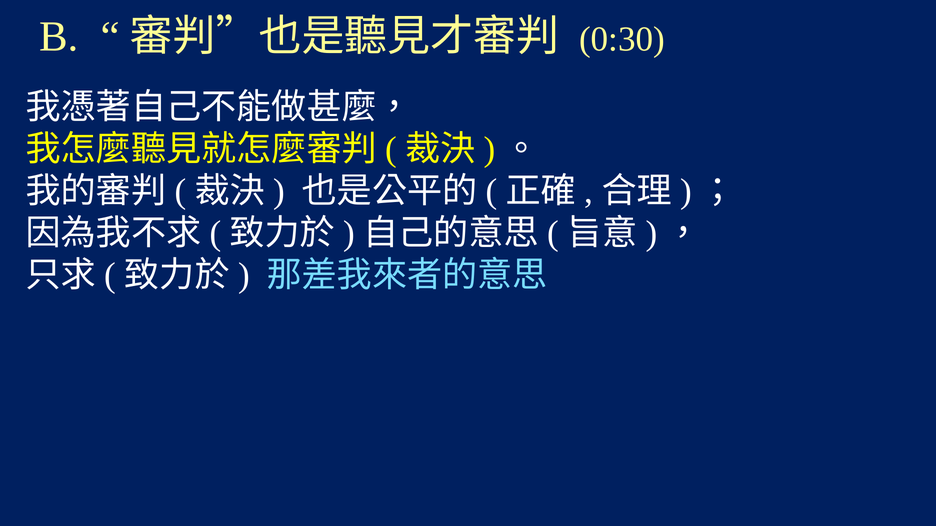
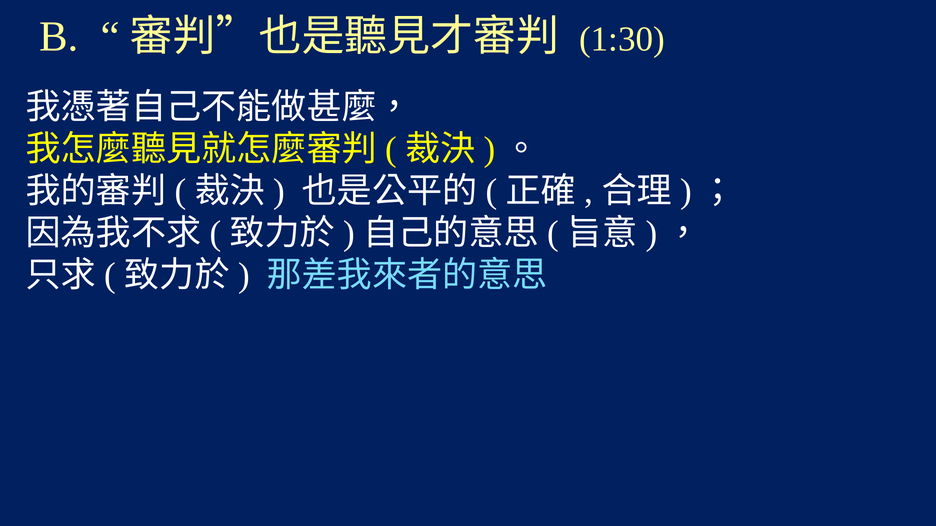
0:30: 0:30 -> 1:30 (622, 39)
